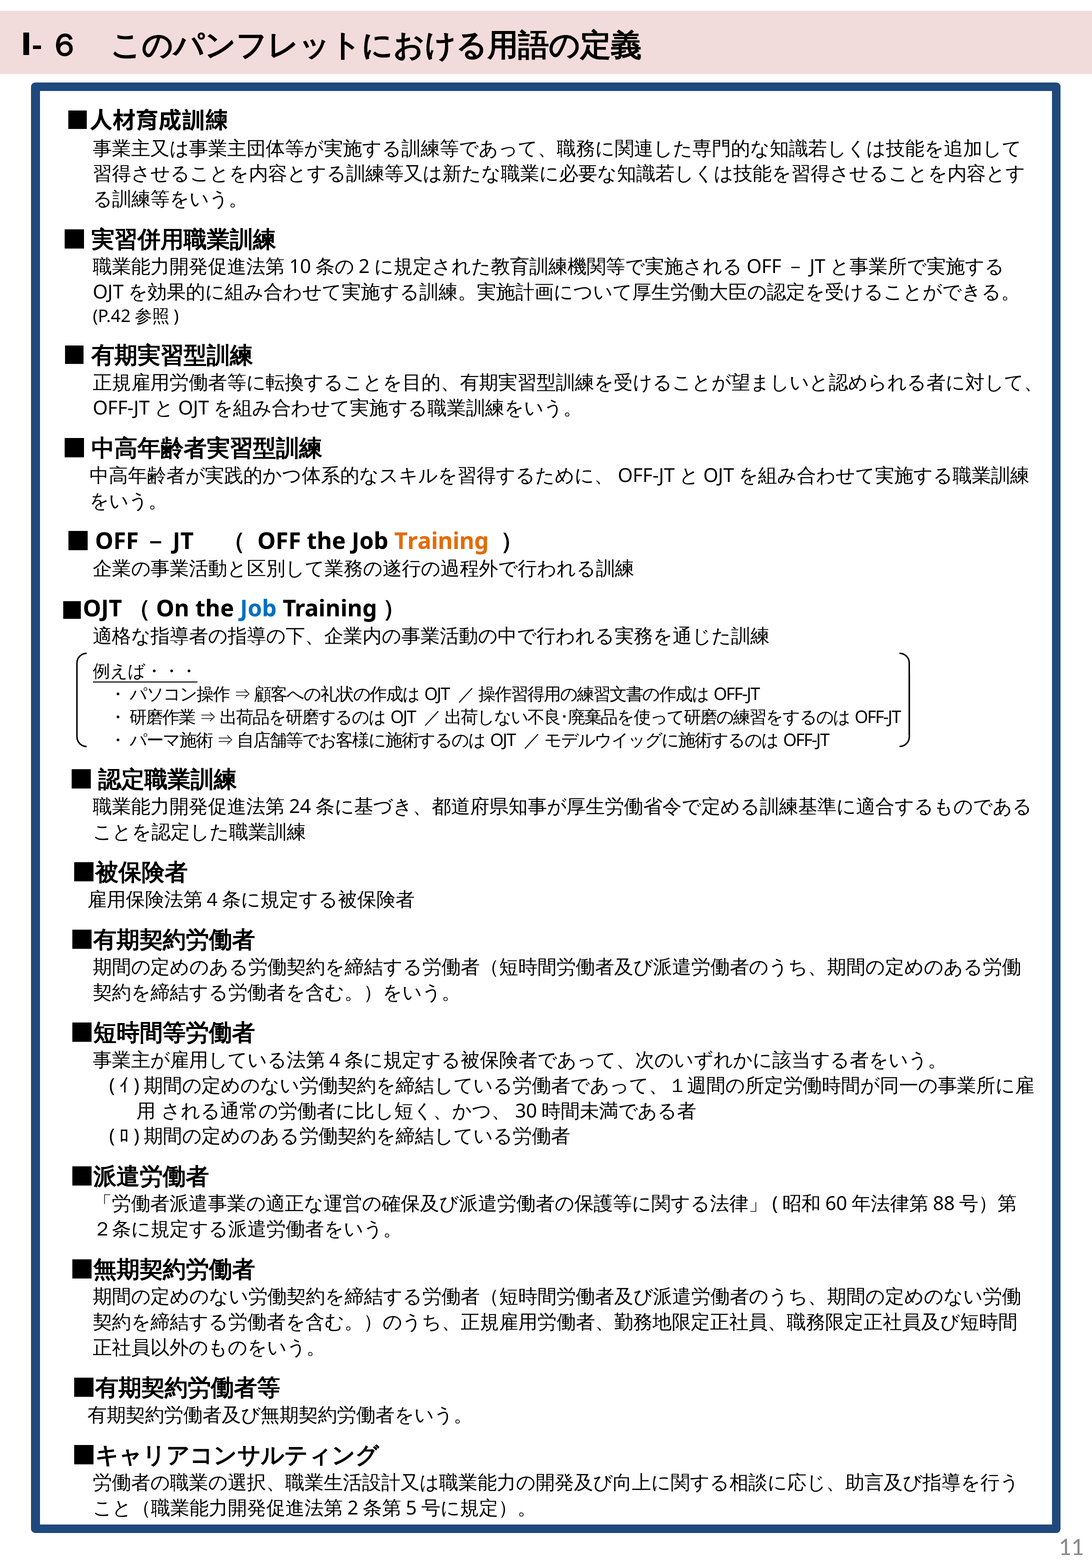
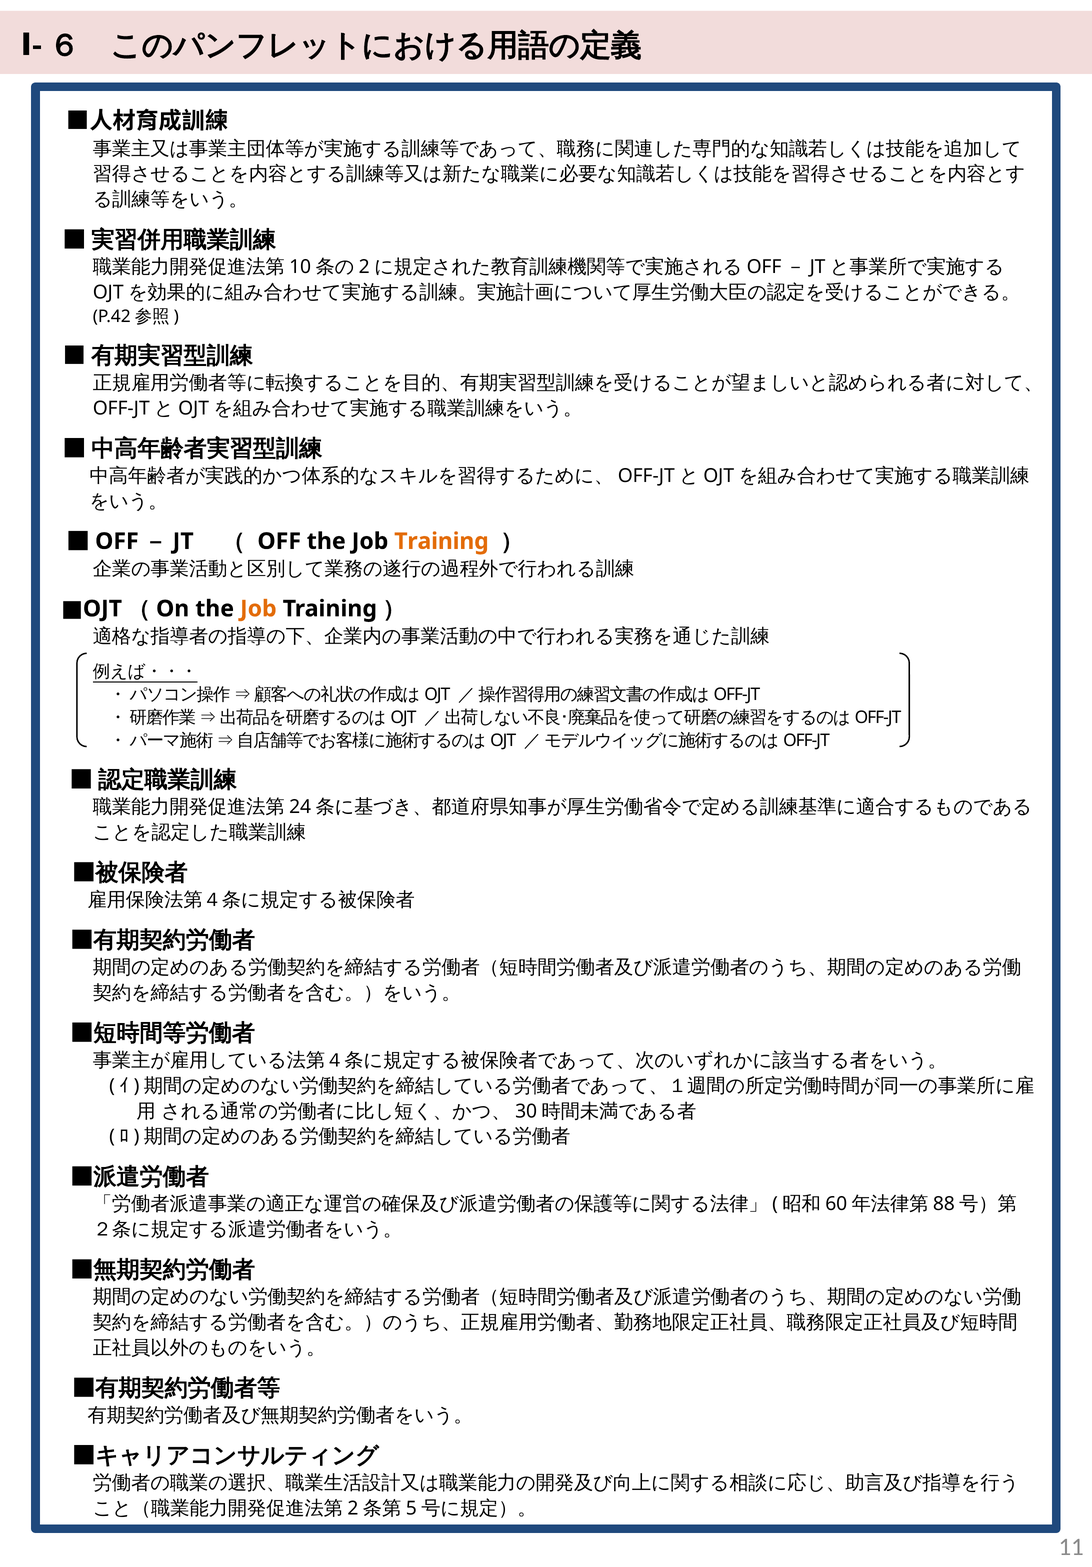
Job colour: blue -> orange (258, 609)
